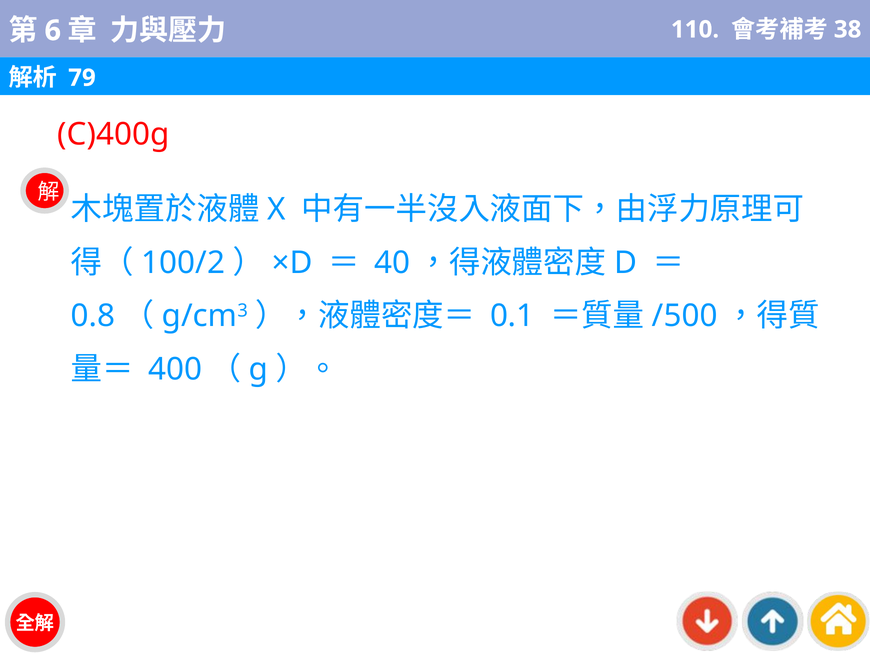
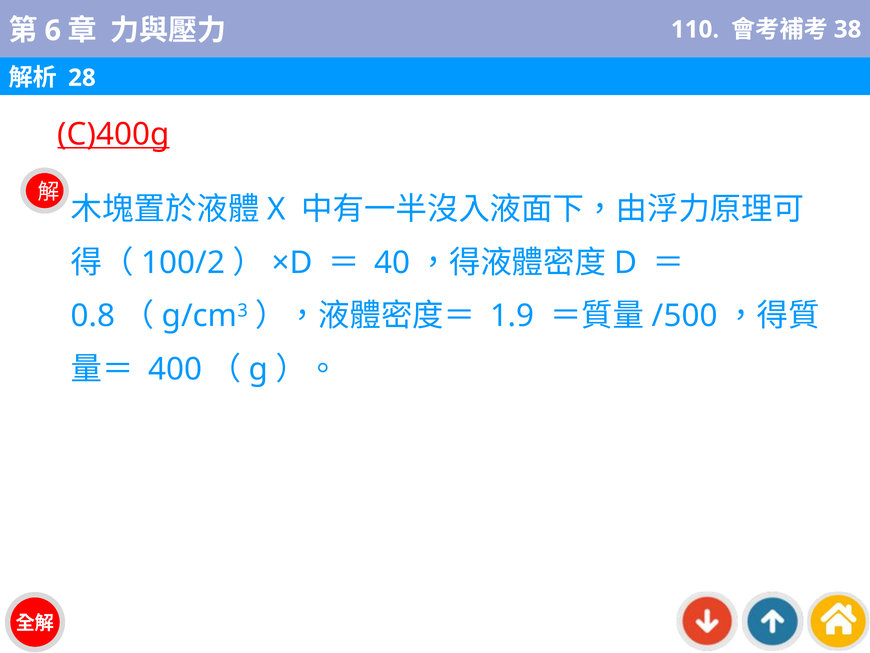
79: 79 -> 28 (82, 78)
C)400g underline: none -> present (113, 134)
0.1: 0.1 -> 1.9 (512, 316)
